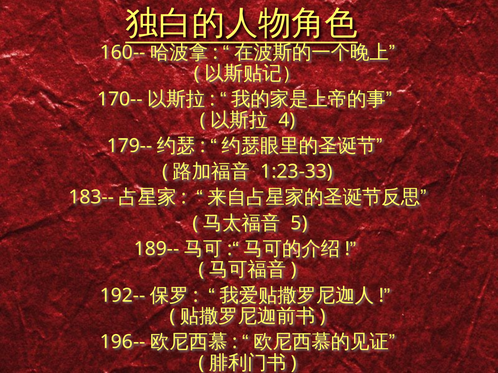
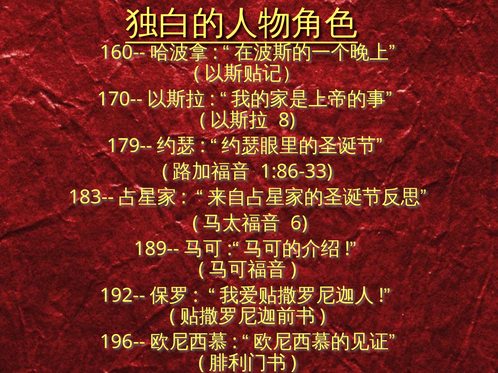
4: 4 -> 8 (287, 120)
1:23-33: 1:23-33 -> 1:86-33 (297, 172)
5: 5 -> 6 (299, 223)
